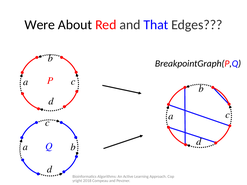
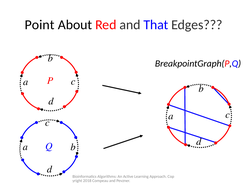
Were: Were -> Point (40, 25)
